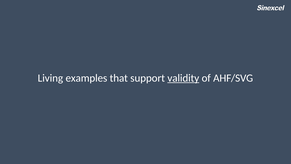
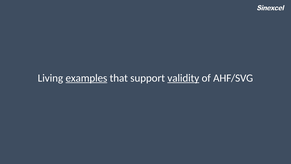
examples underline: none -> present (86, 78)
